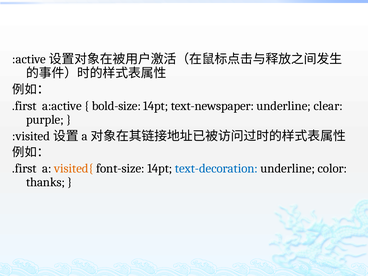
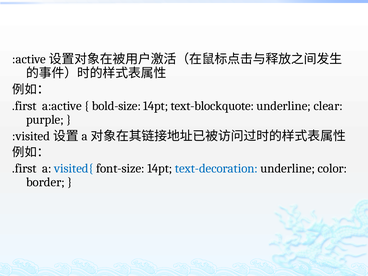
text-newspaper: text-newspaper -> text-blockquote (212, 106)
visited{ colour: orange -> blue (74, 168)
thanks: thanks -> border (45, 182)
